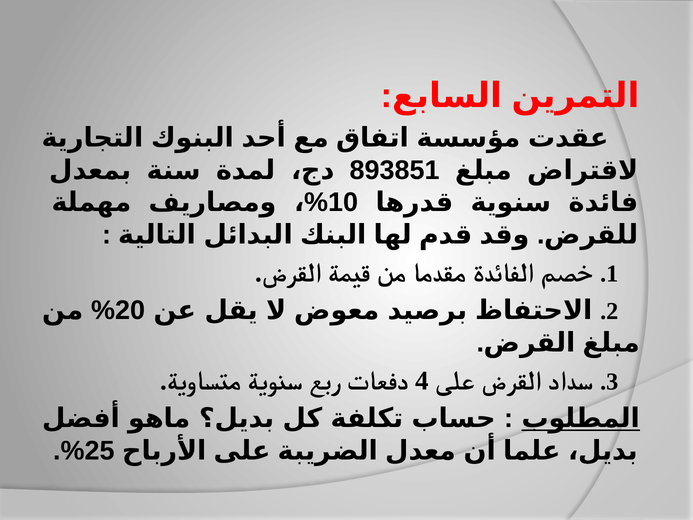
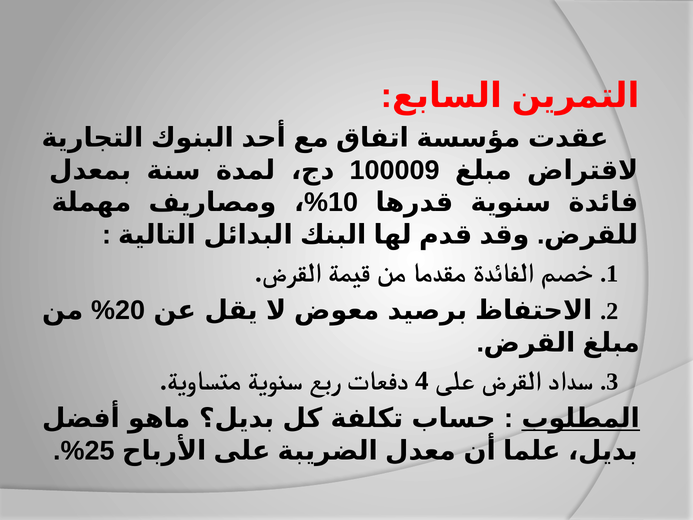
893851: 893851 -> 100009 (395, 170)
